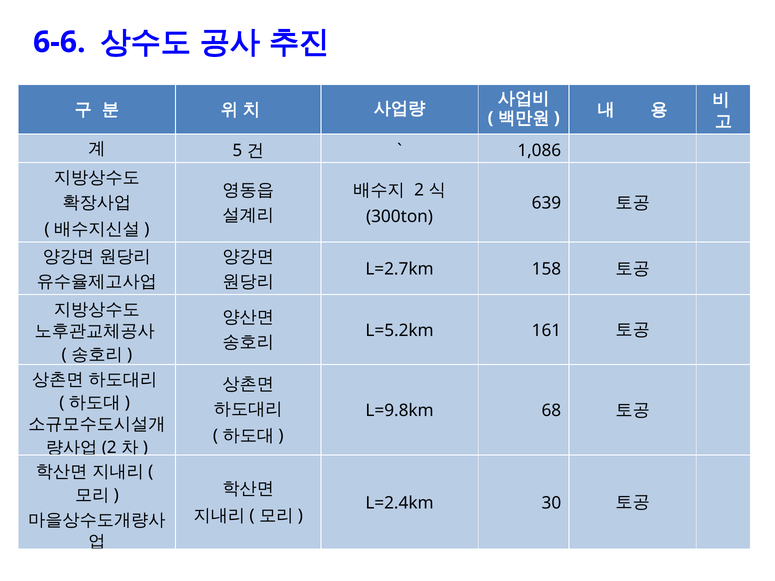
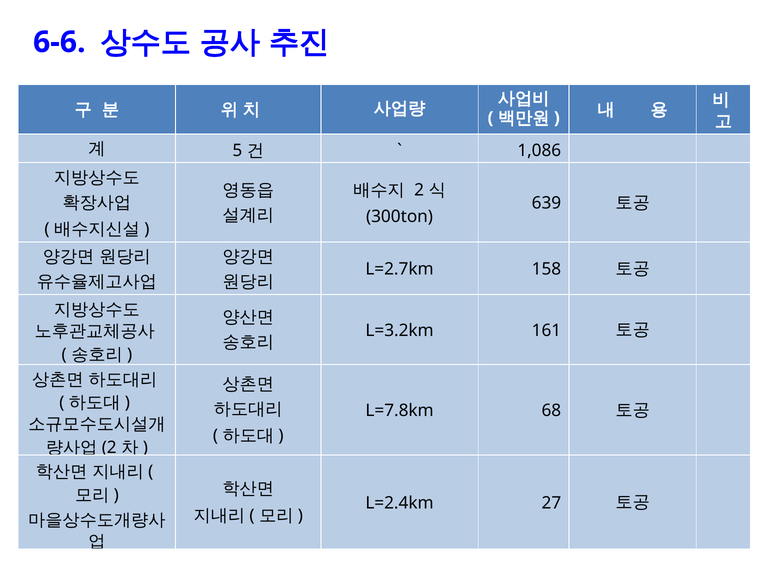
L=5.2km: L=5.2km -> L=3.2km (400, 331)
L=9.8km: L=9.8km -> L=7.8km (400, 411)
30: 30 -> 27 (551, 503)
